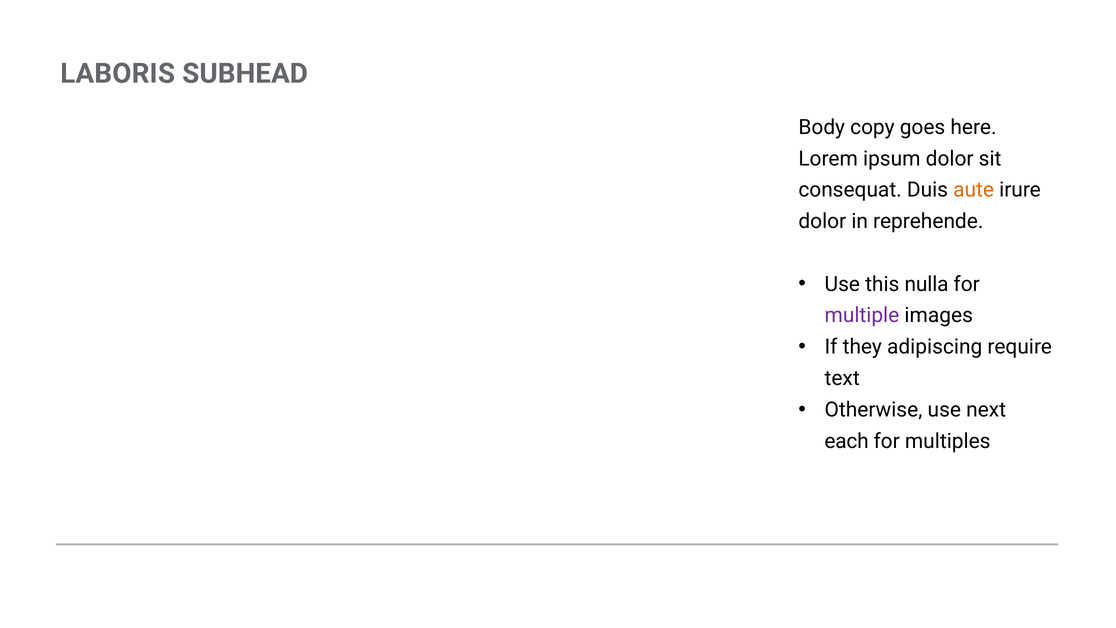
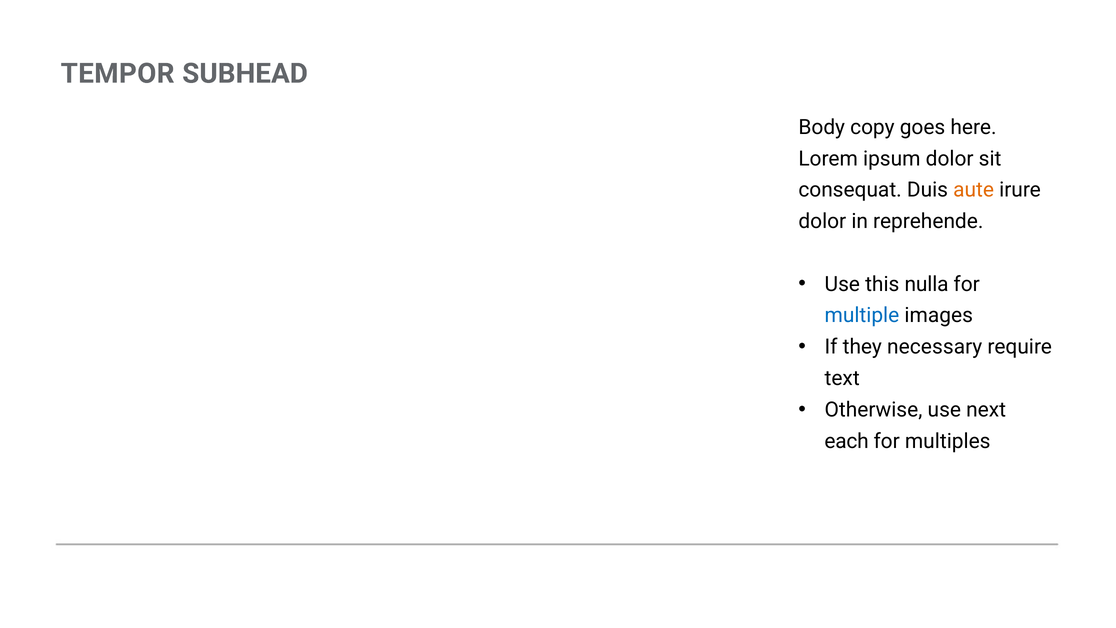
LABORIS: LABORIS -> TEMPOR (118, 74)
multiple colour: purple -> blue (862, 315)
adipiscing: adipiscing -> necessary (935, 347)
